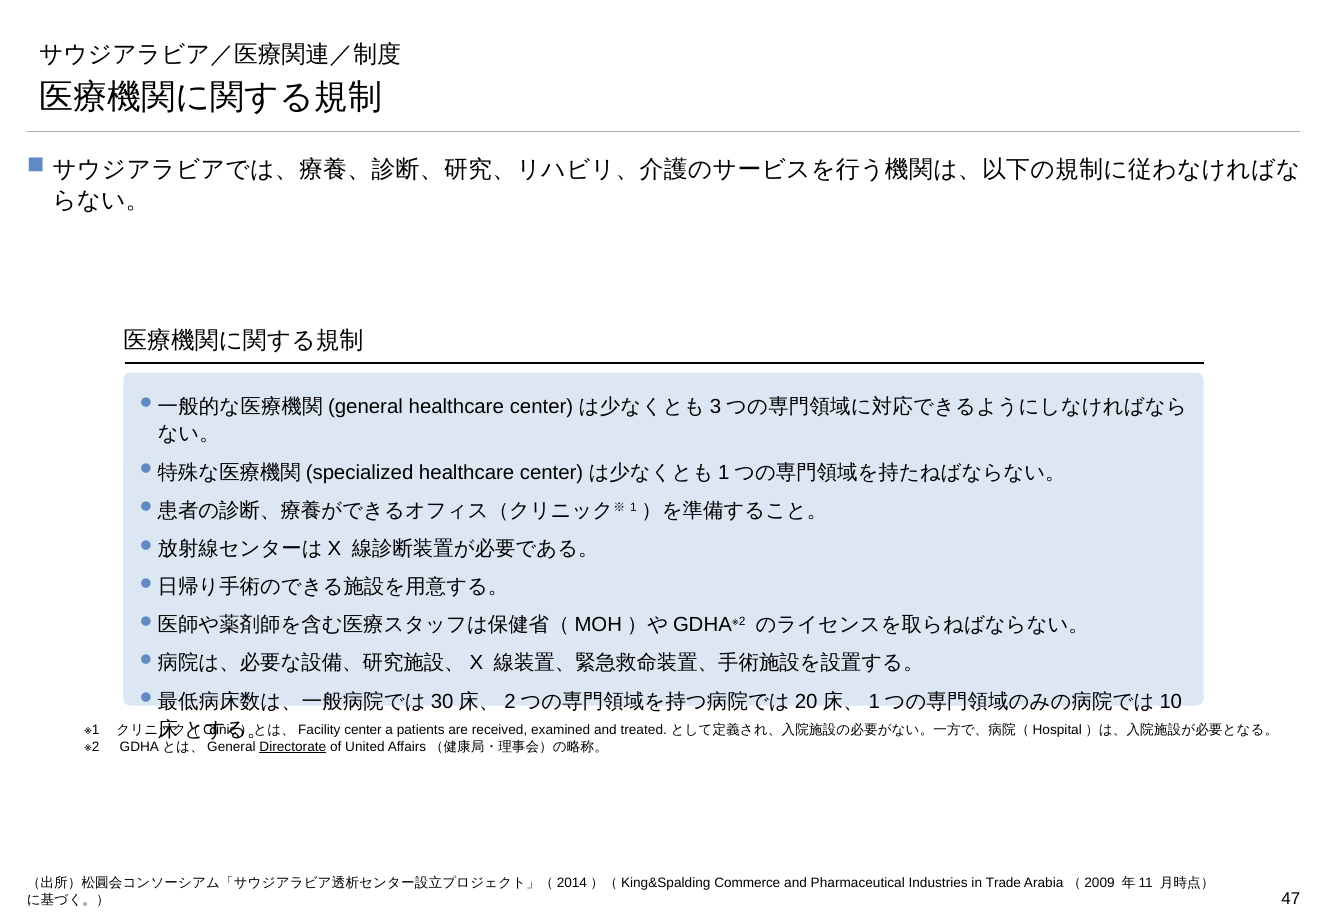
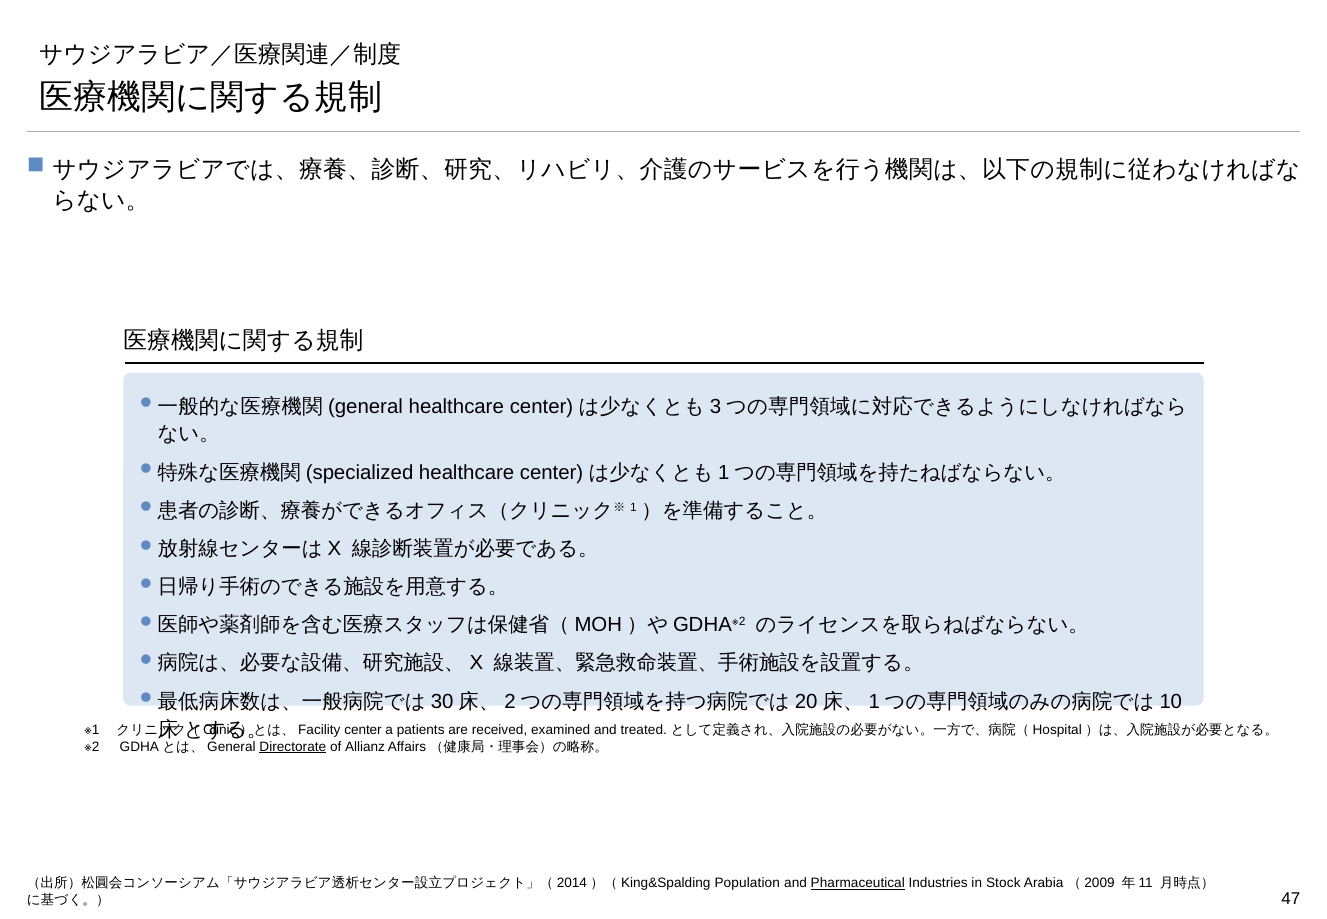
United: United -> Allianz (365, 746)
Commerce: Commerce -> Population (747, 883)
Pharmaceutical underline: none -> present (858, 883)
Trade: Trade -> Stock (1003, 883)
